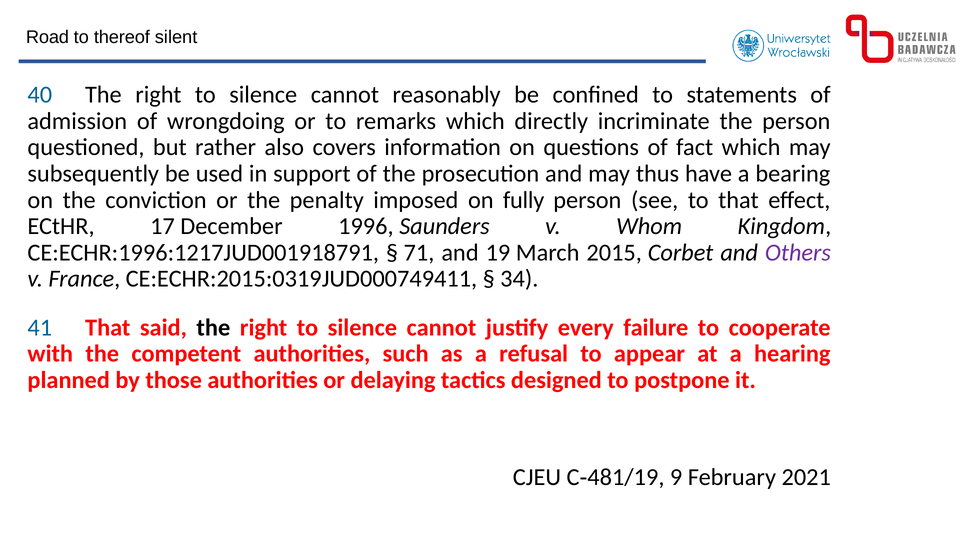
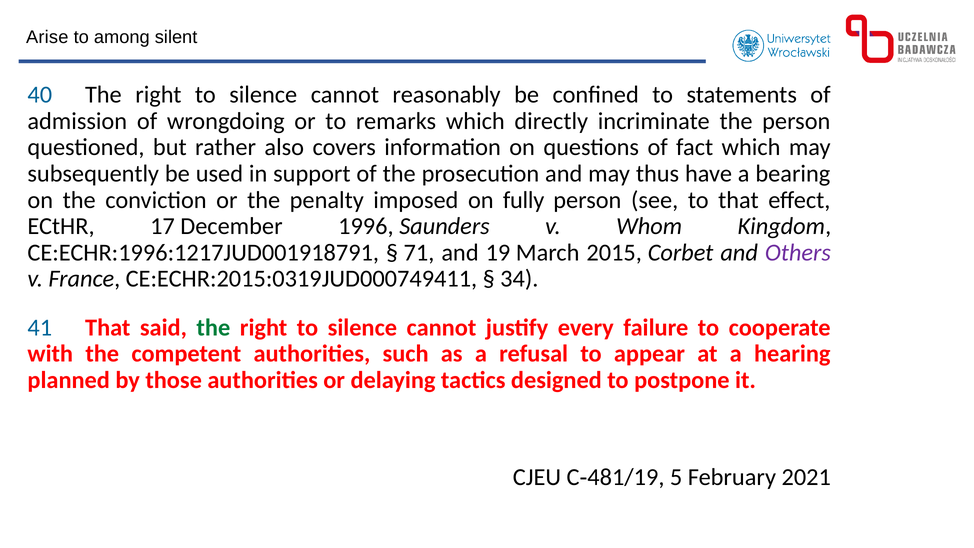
Road: Road -> Arise (47, 37)
thereof: thereof -> among (122, 37)
the colour: black -> green (213, 327)
9: 9 -> 5 (676, 477)
